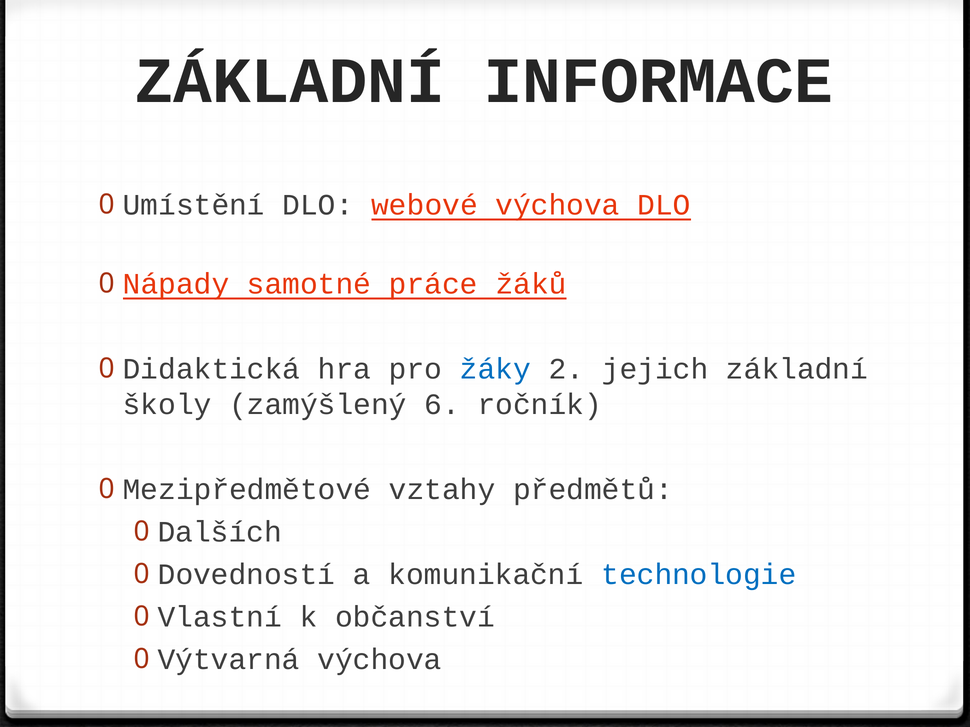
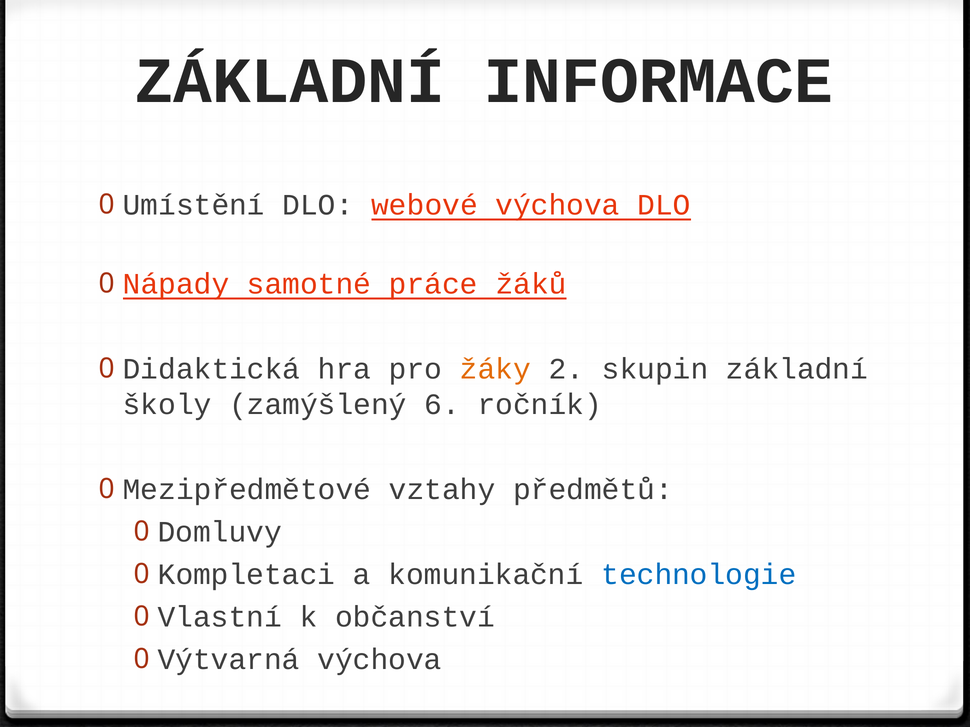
žáky colour: blue -> orange (495, 369)
jejich: jejich -> skupin (655, 369)
Dalších: Dalších -> Domluvy (220, 533)
Dovedností: Dovedností -> Kompletaci (246, 575)
